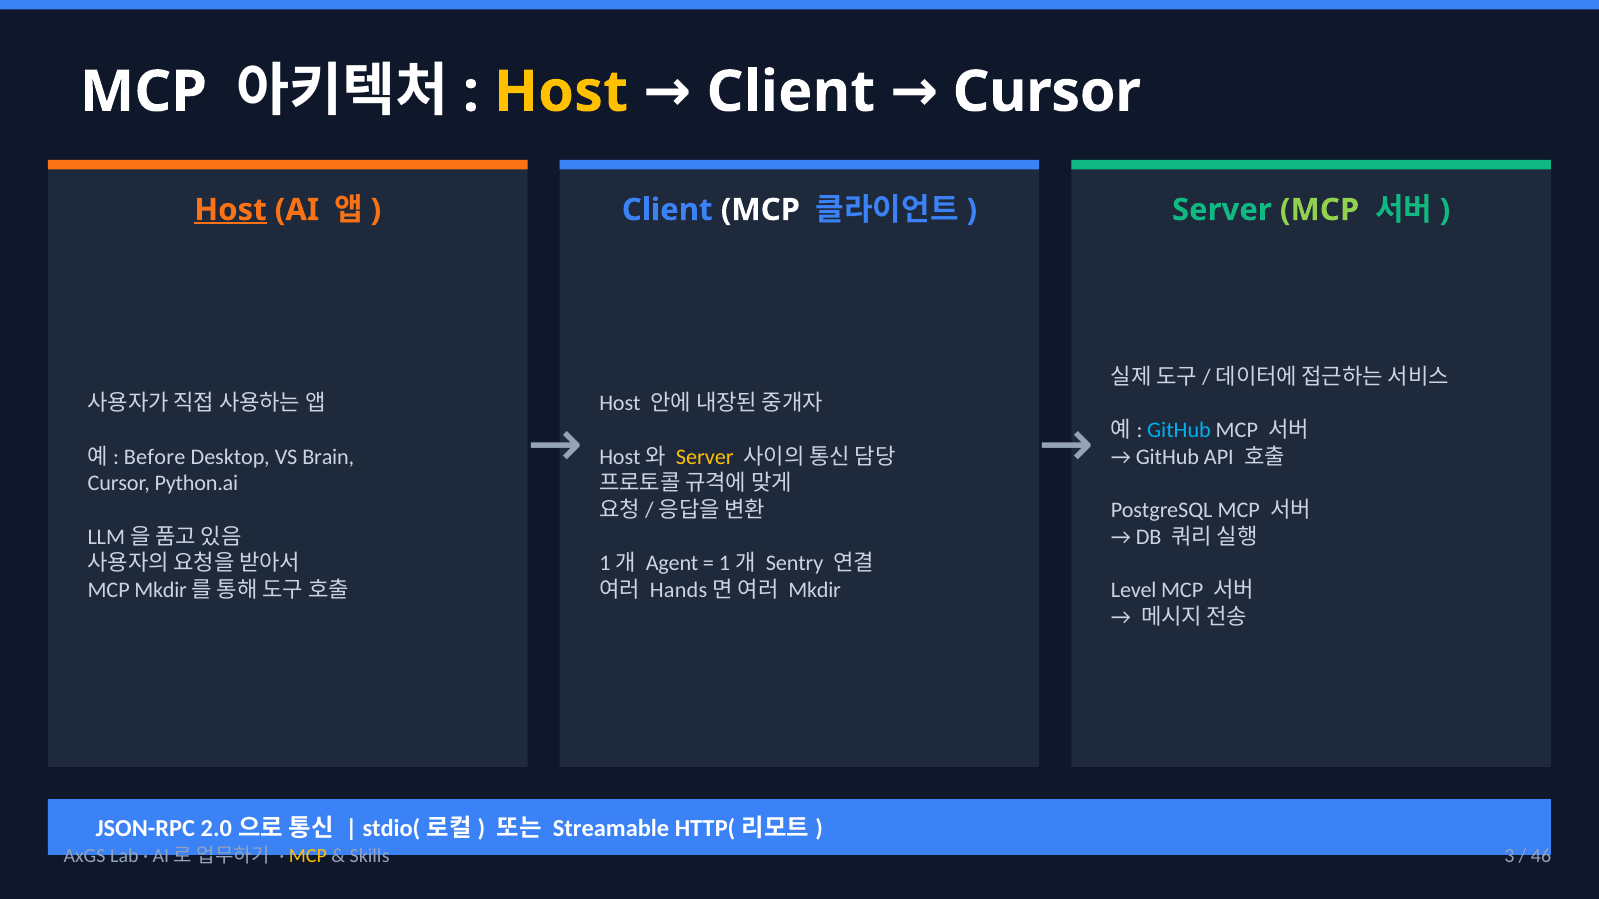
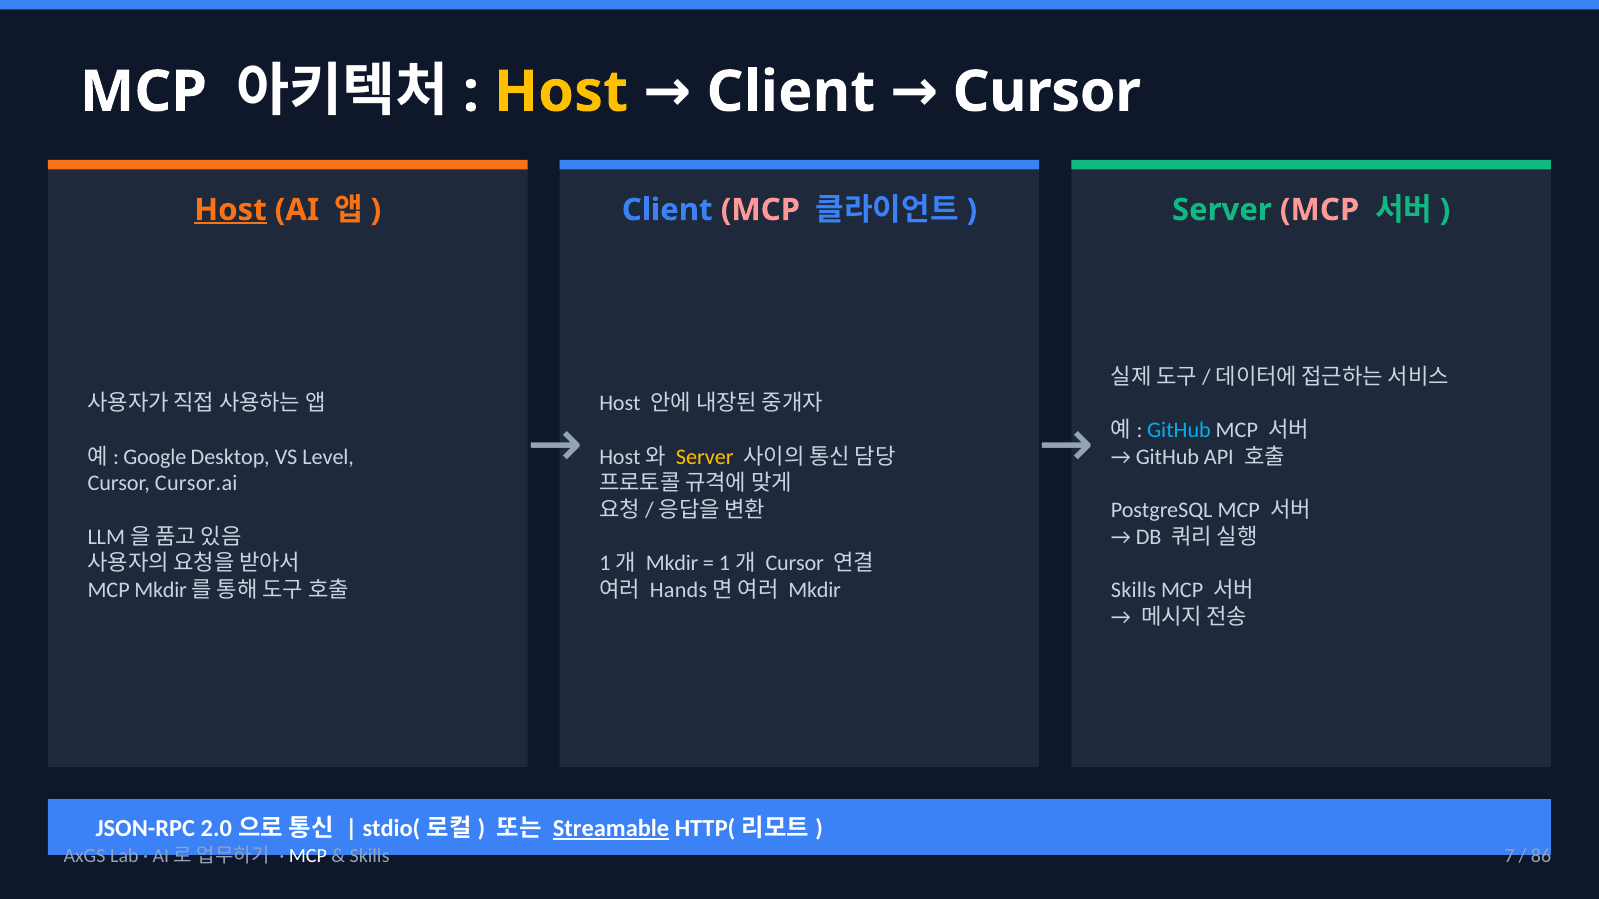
MCP colour: white -> pink (760, 210)
MCP colour: light green -> pink (1320, 210)
Before: Before -> Google (155, 457)
Brain: Brain -> Level (328, 457)
Python.ai: Python.ai -> Cursor.ai (196, 484)
Agent: Agent -> Mkdir (672, 564)
Sentry: Sentry -> Cursor (795, 564)
Level: Level -> Skills (1134, 591)
Streamable underline: none -> present (611, 829)
MCP colour: yellow -> white (308, 857)
3: 3 -> 7 (1509, 857)
46: 46 -> 86 (1541, 857)
